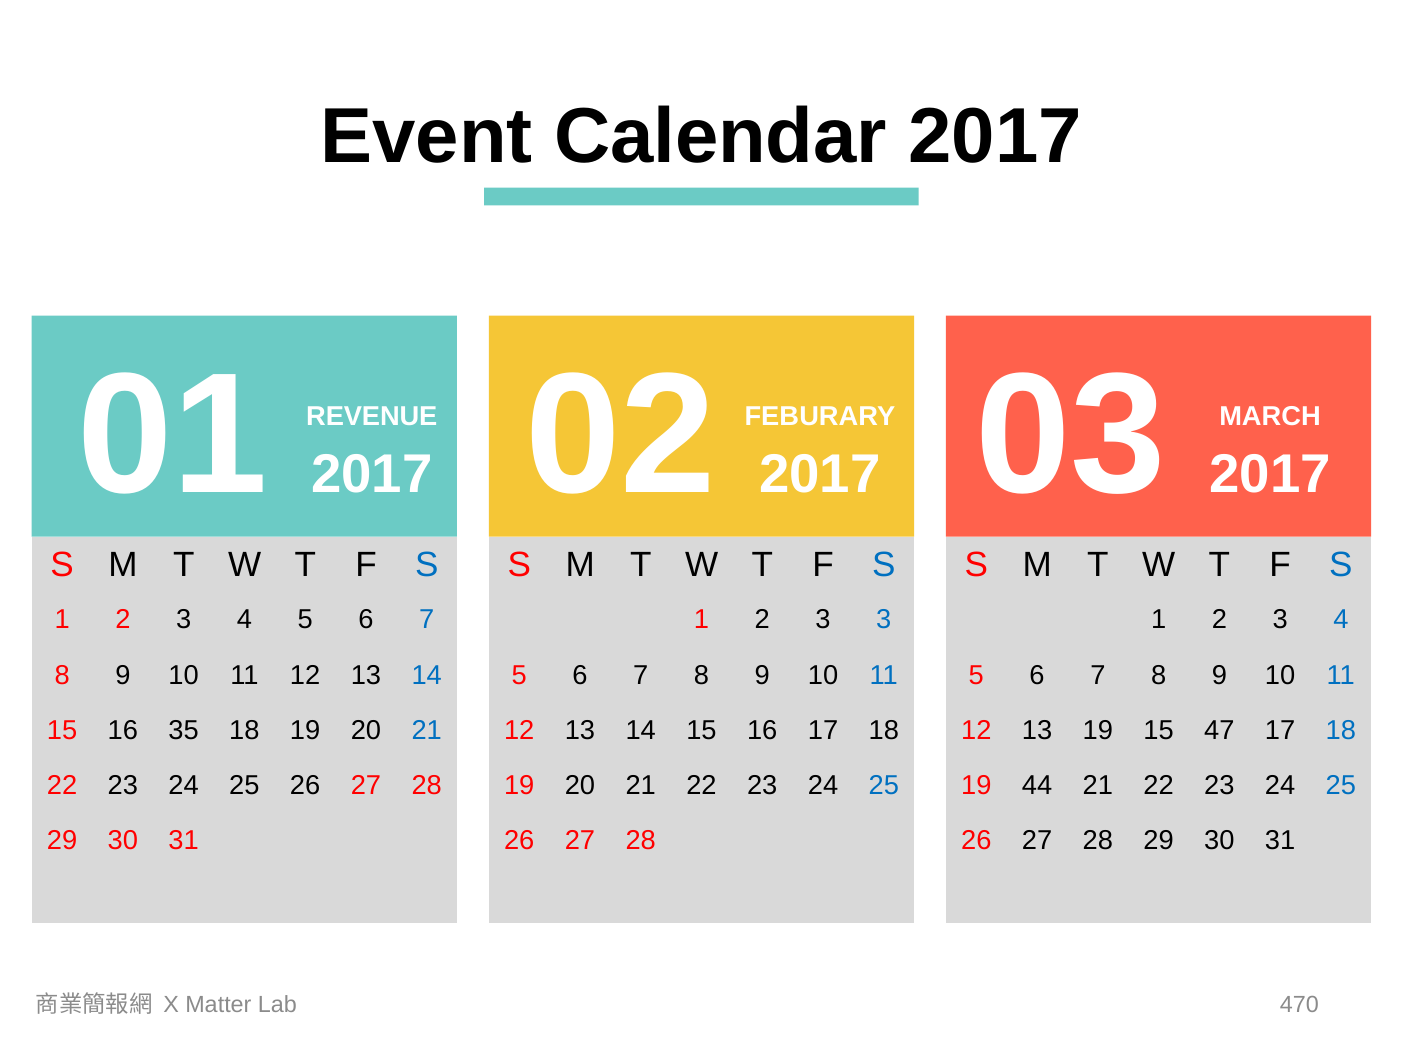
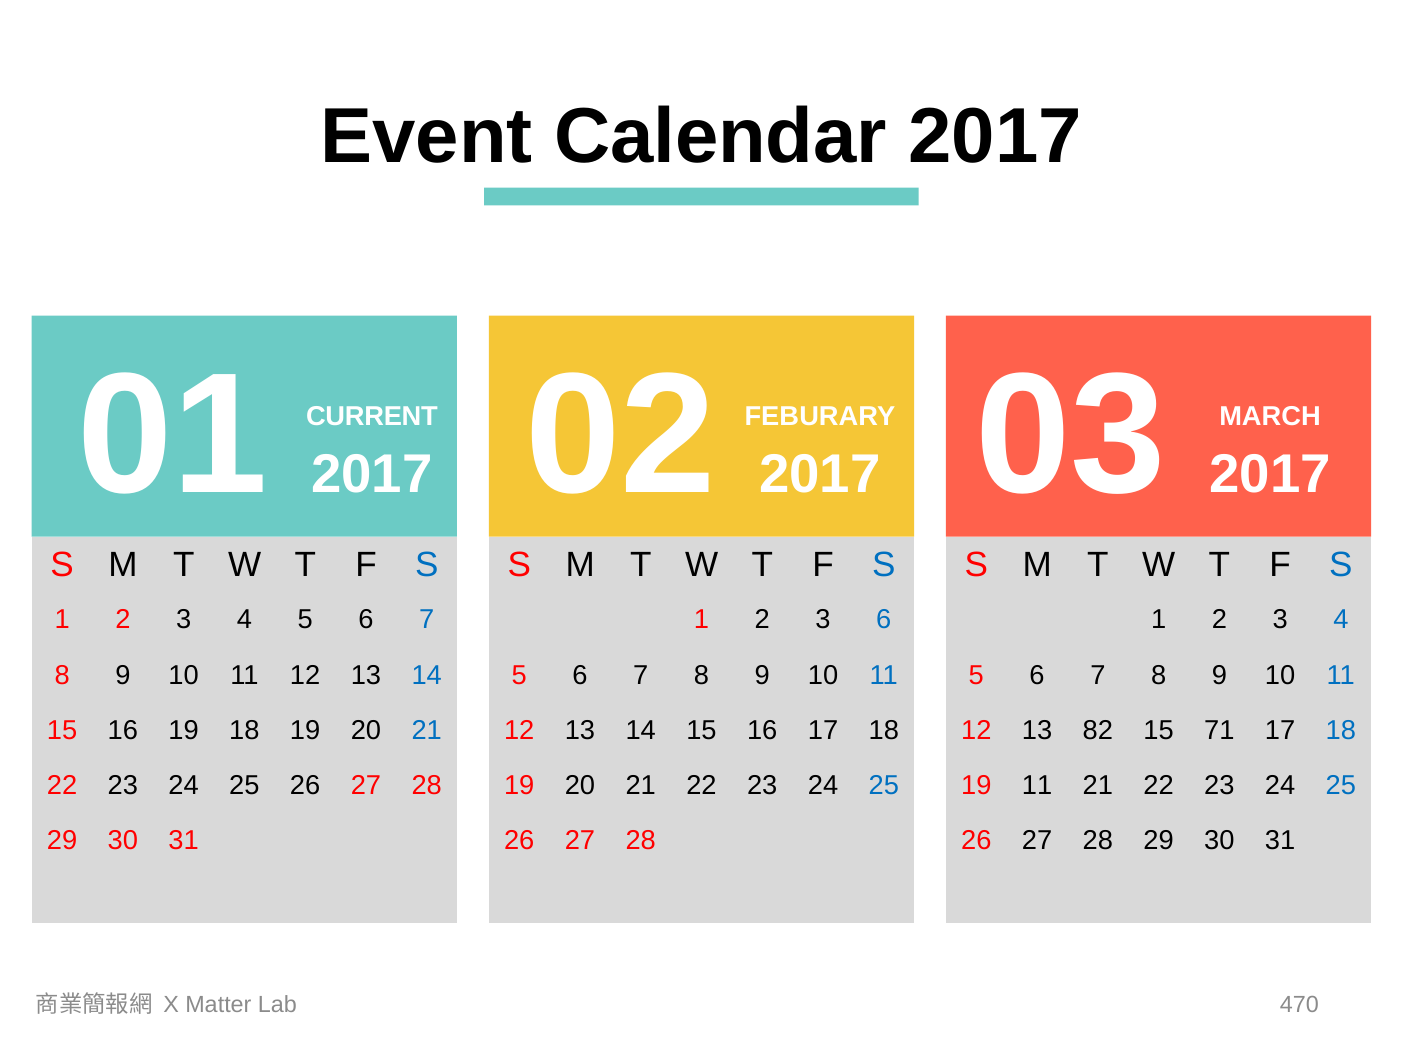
REVENUE: REVENUE -> CURRENT (372, 417)
3 3: 3 -> 6 (884, 620)
16 35: 35 -> 19 (184, 731)
13 19: 19 -> 82 (1098, 731)
47: 47 -> 71 (1219, 731)
19 44: 44 -> 11 (1037, 786)
